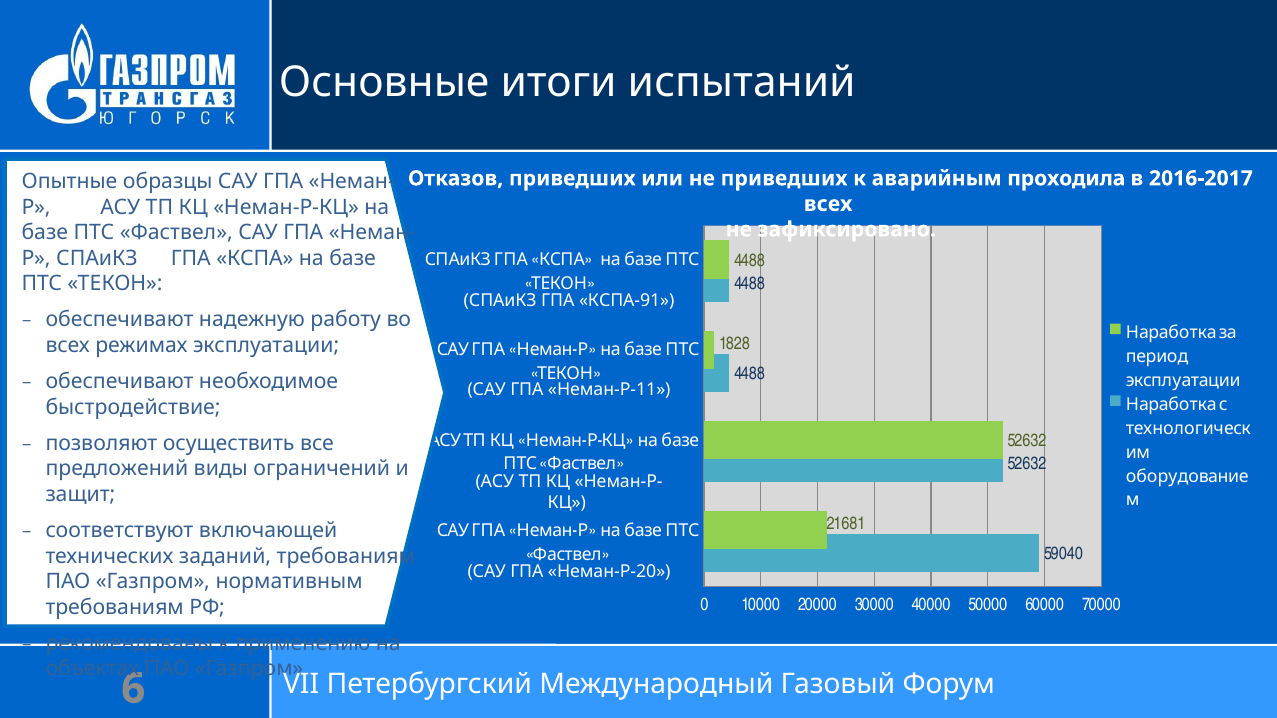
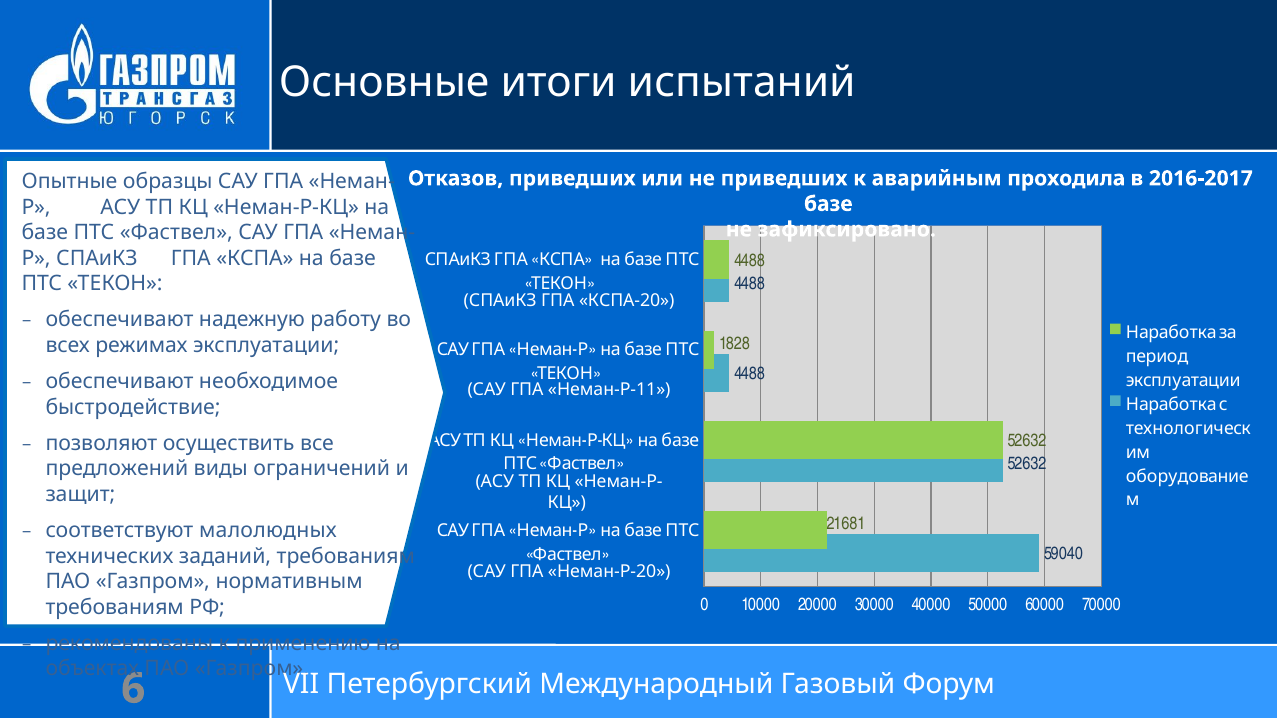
всех: всех -> базе (828, 204)
КСПА-91: КСПА-91 -> КСПА-20 (627, 301)
включающей: включающей -> малолюдных (268, 531)
